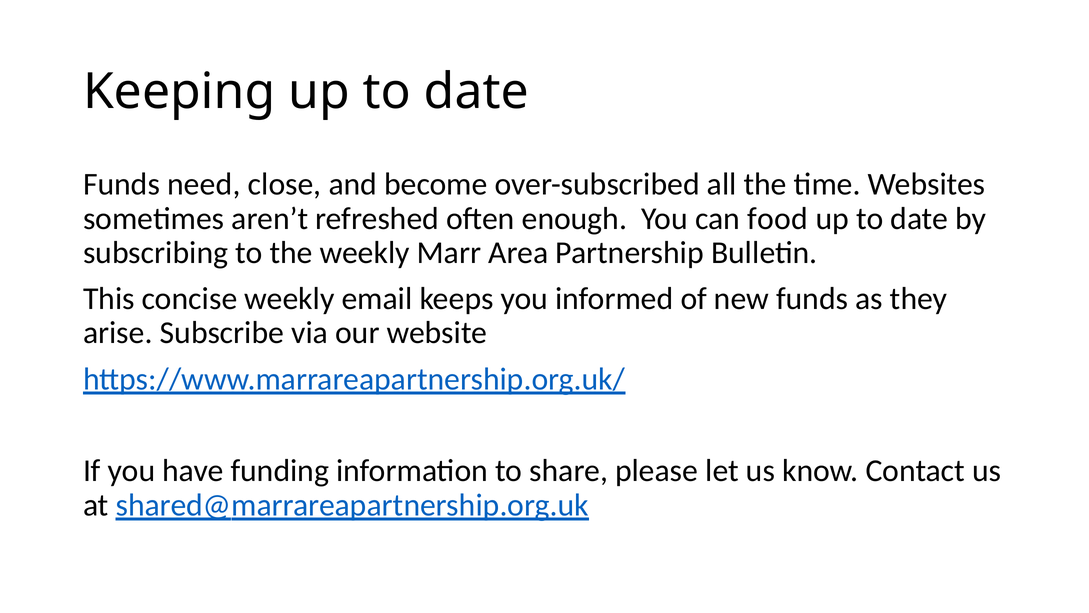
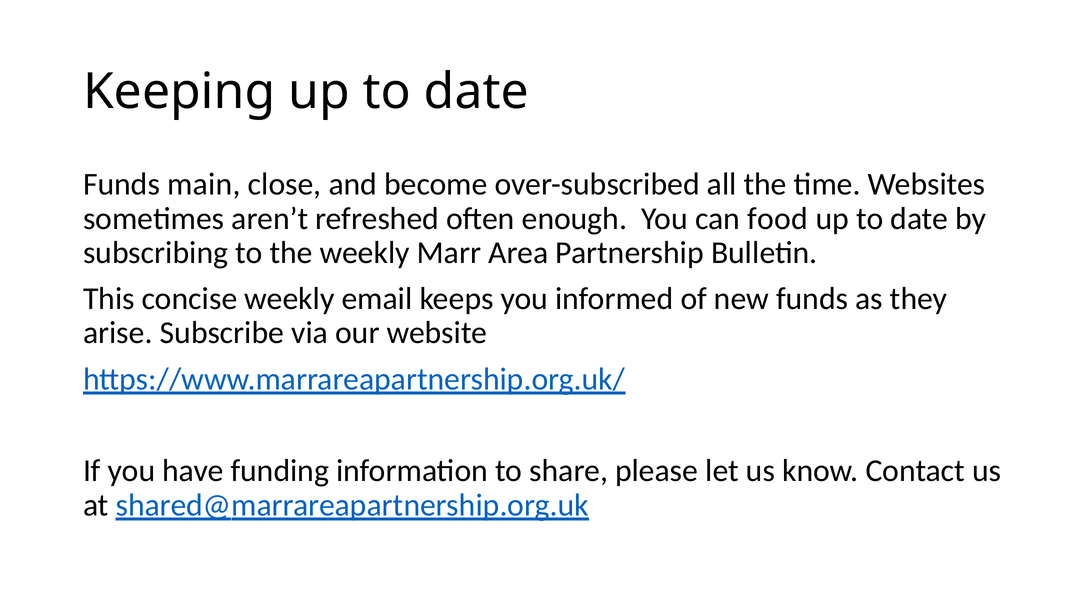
need: need -> main (204, 184)
